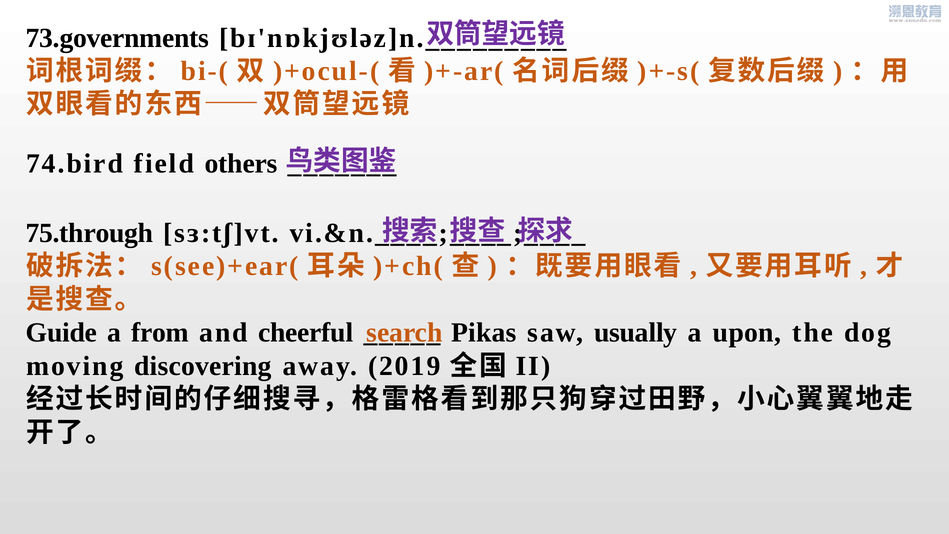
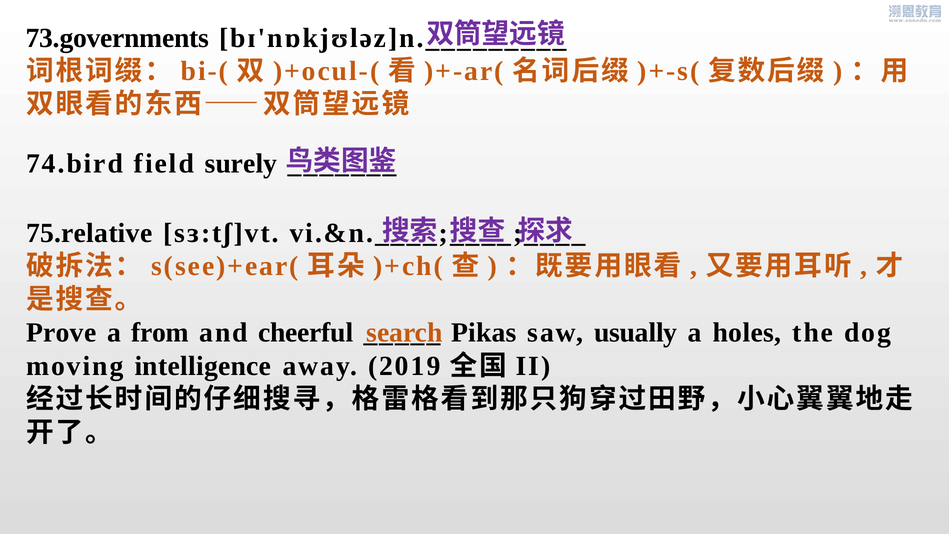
others: others -> surely (241, 164)
75.through: 75.through -> 75.relative (89, 233)
Guide: Guide -> Prove (61, 333)
upon: upon -> holes (747, 333)
discovering: discovering -> intelligence (203, 366)
